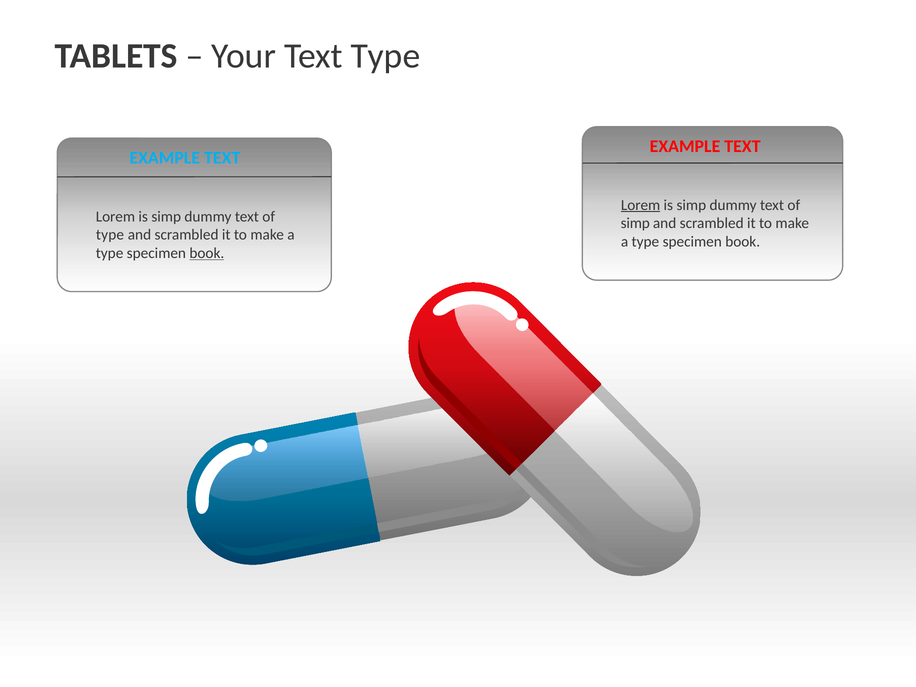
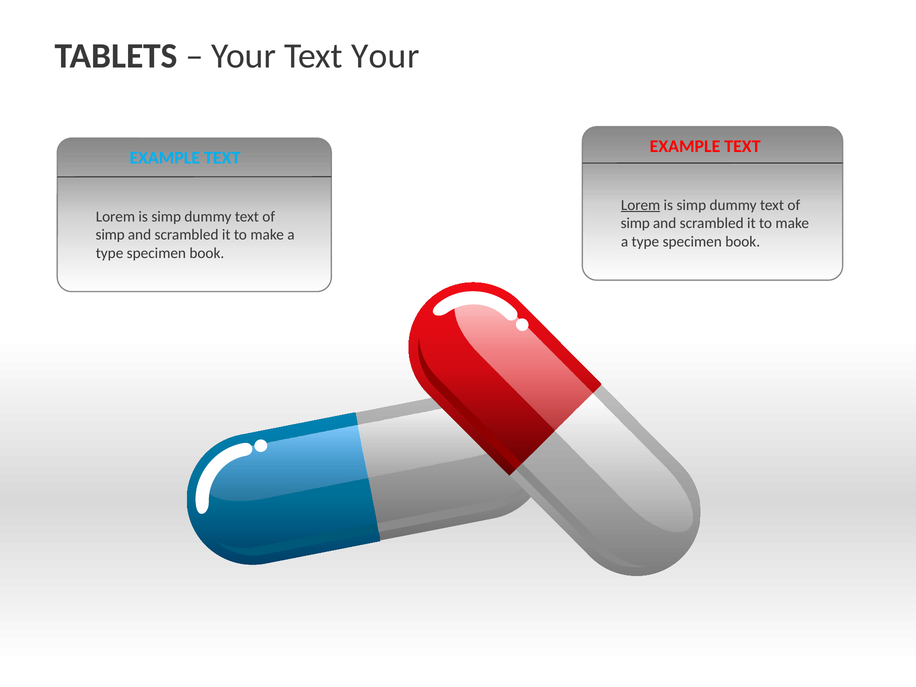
Text Type: Type -> Your (385, 56)
type: type -> simp (110, 235)
book underline: present -> none (207, 253)
